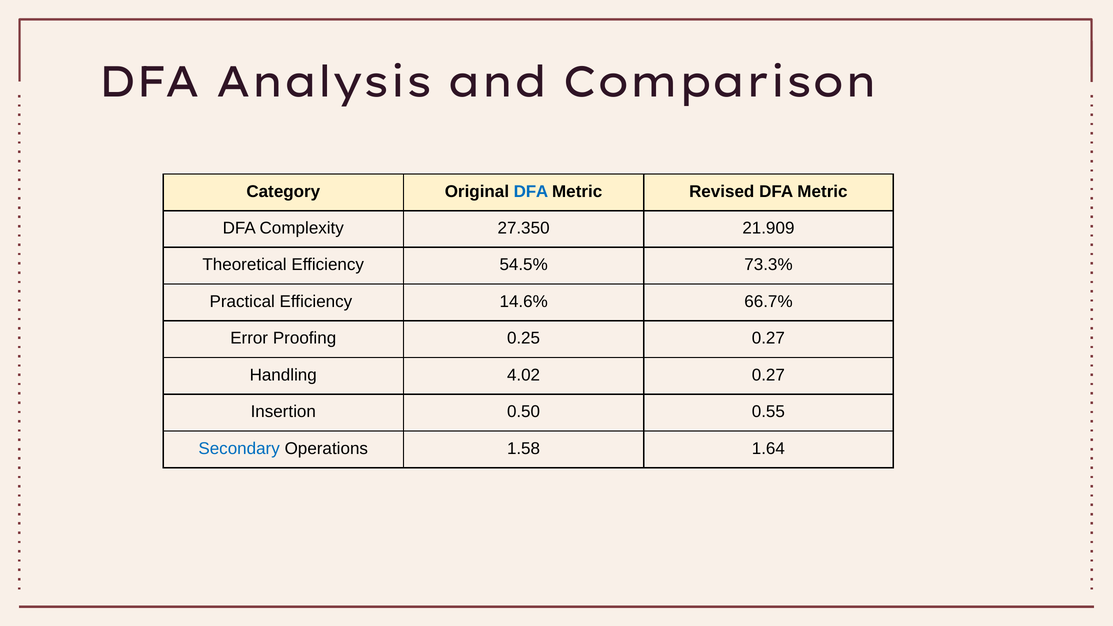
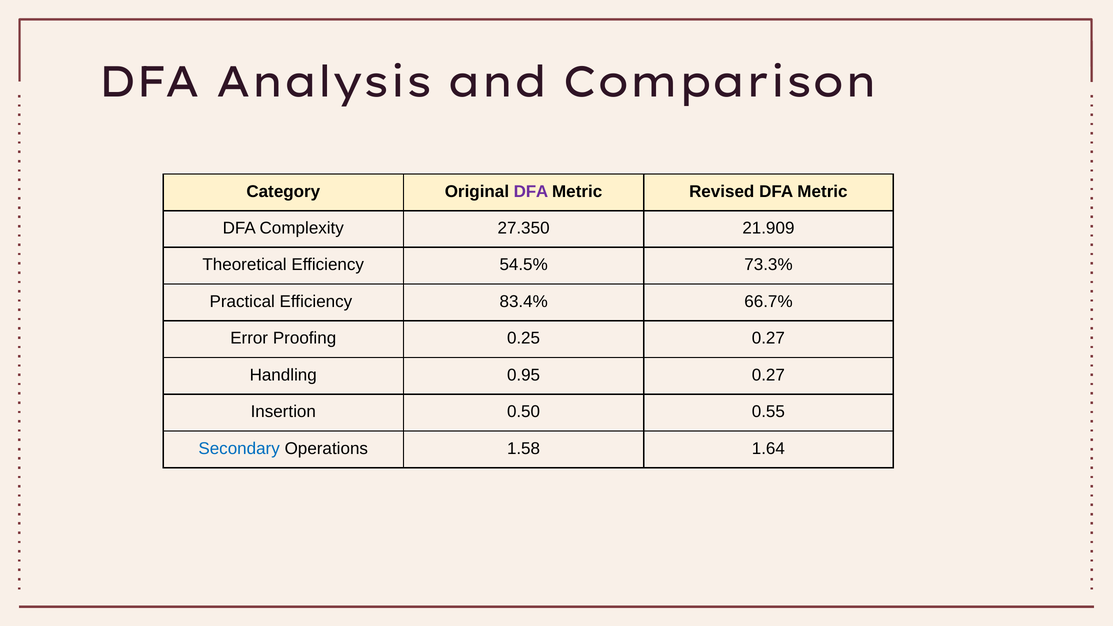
DFA colour: blue -> purple (531, 191)
14.6%: 14.6% -> 83.4% (524, 302)
4.02: 4.02 -> 0.95 (524, 375)
